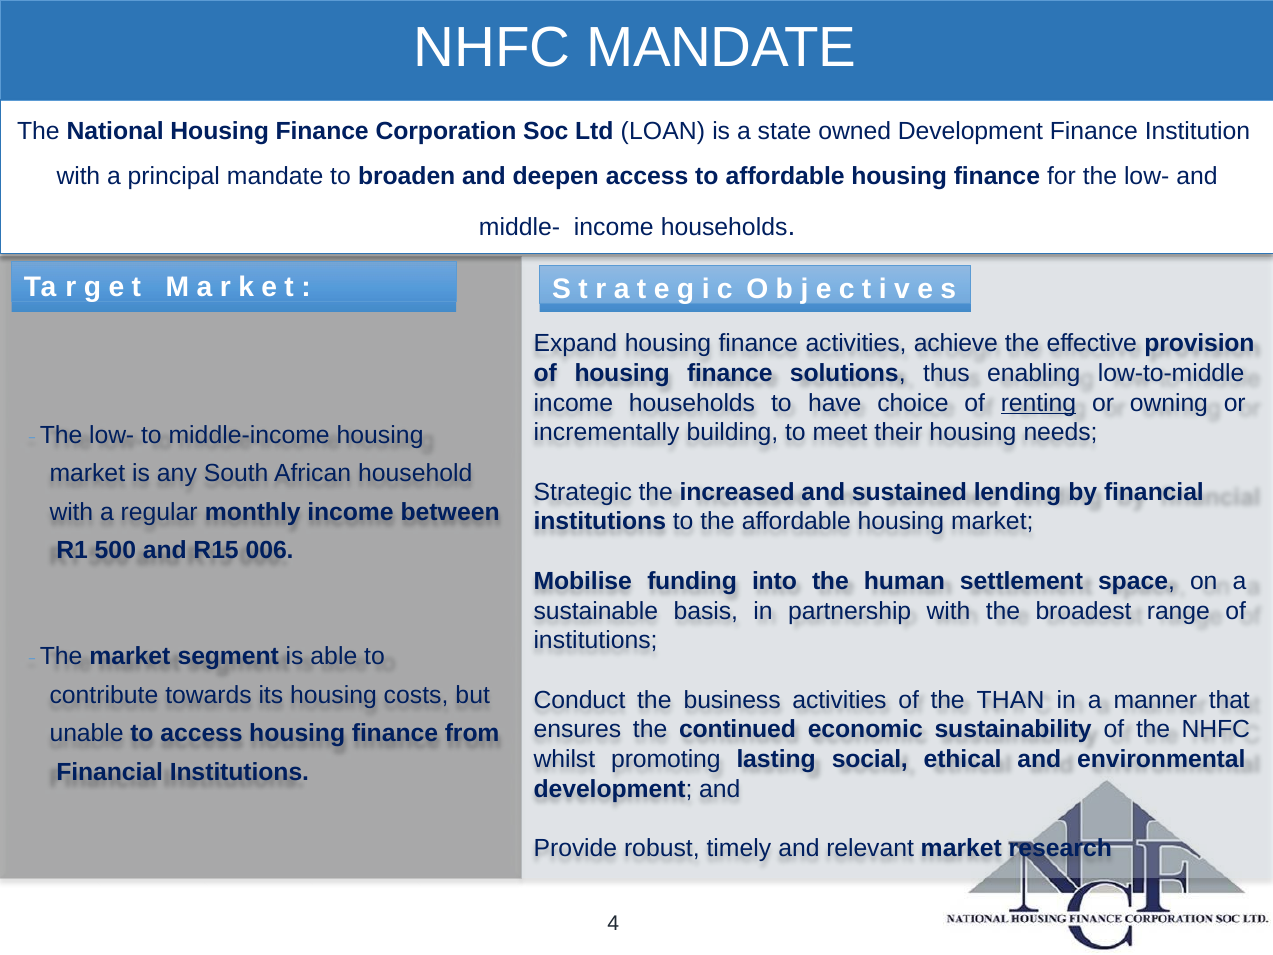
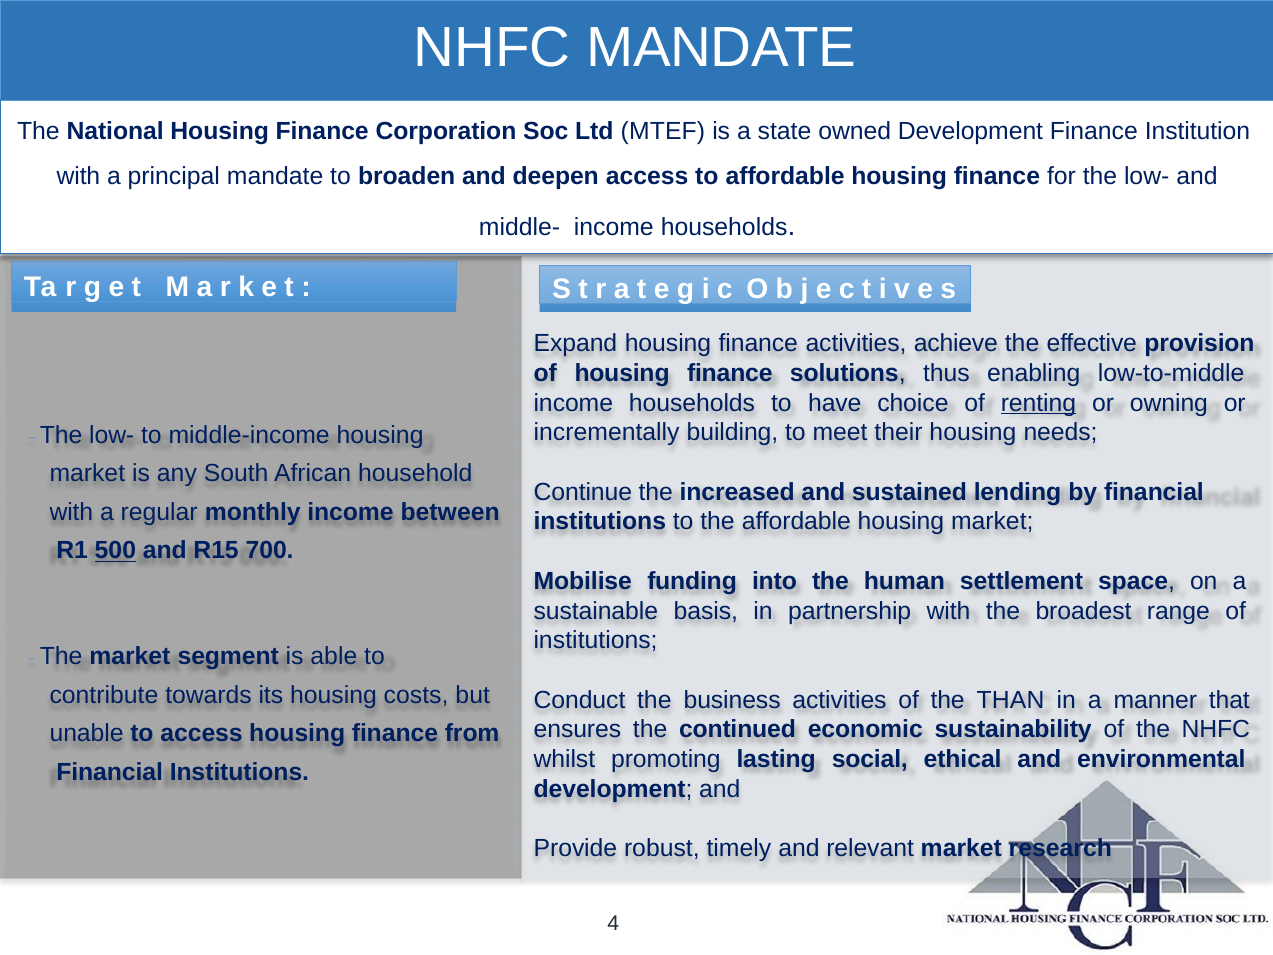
LOAN: LOAN -> MTEF (663, 132)
Strategic: Strategic -> Continue (583, 492)
500 underline: none -> present (115, 551)
006: 006 -> 700 (270, 551)
